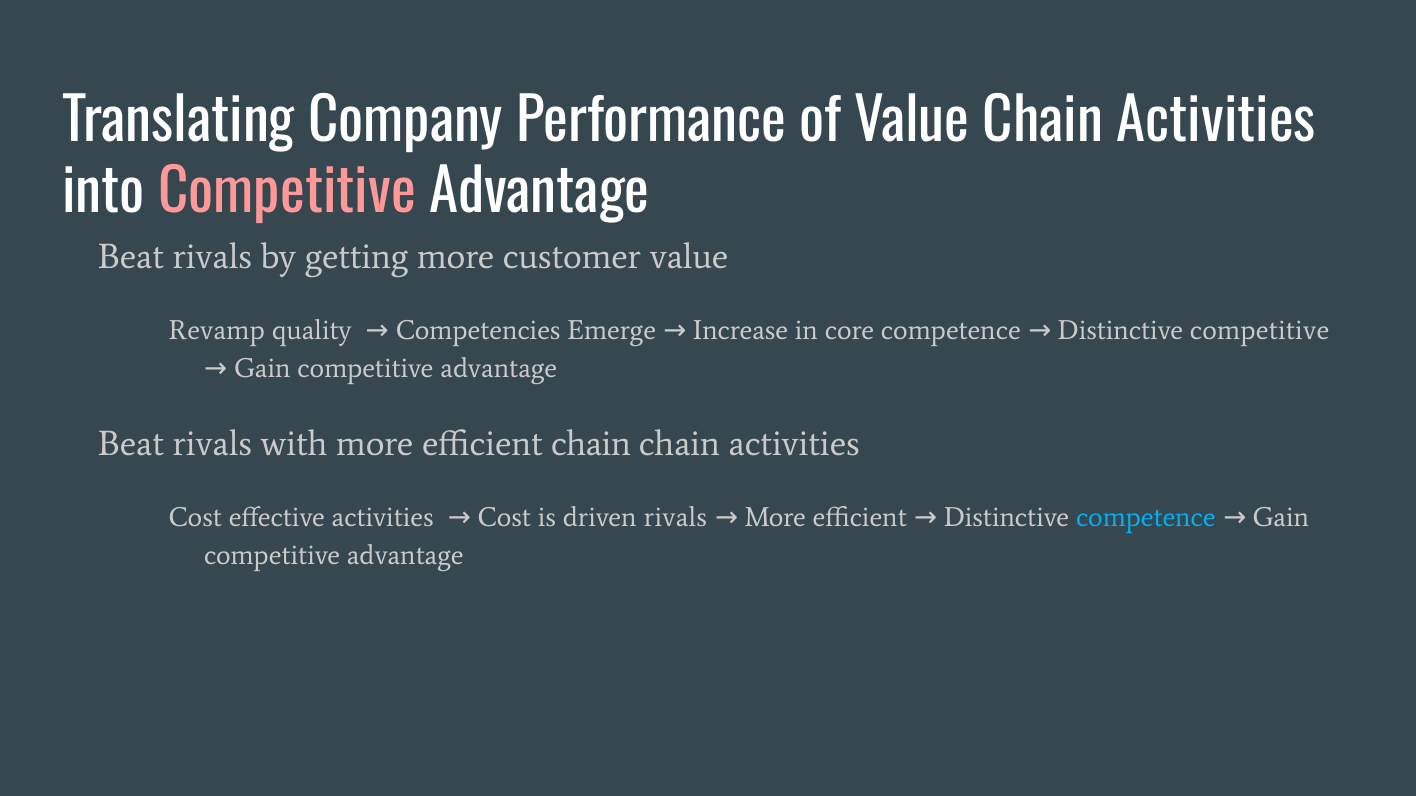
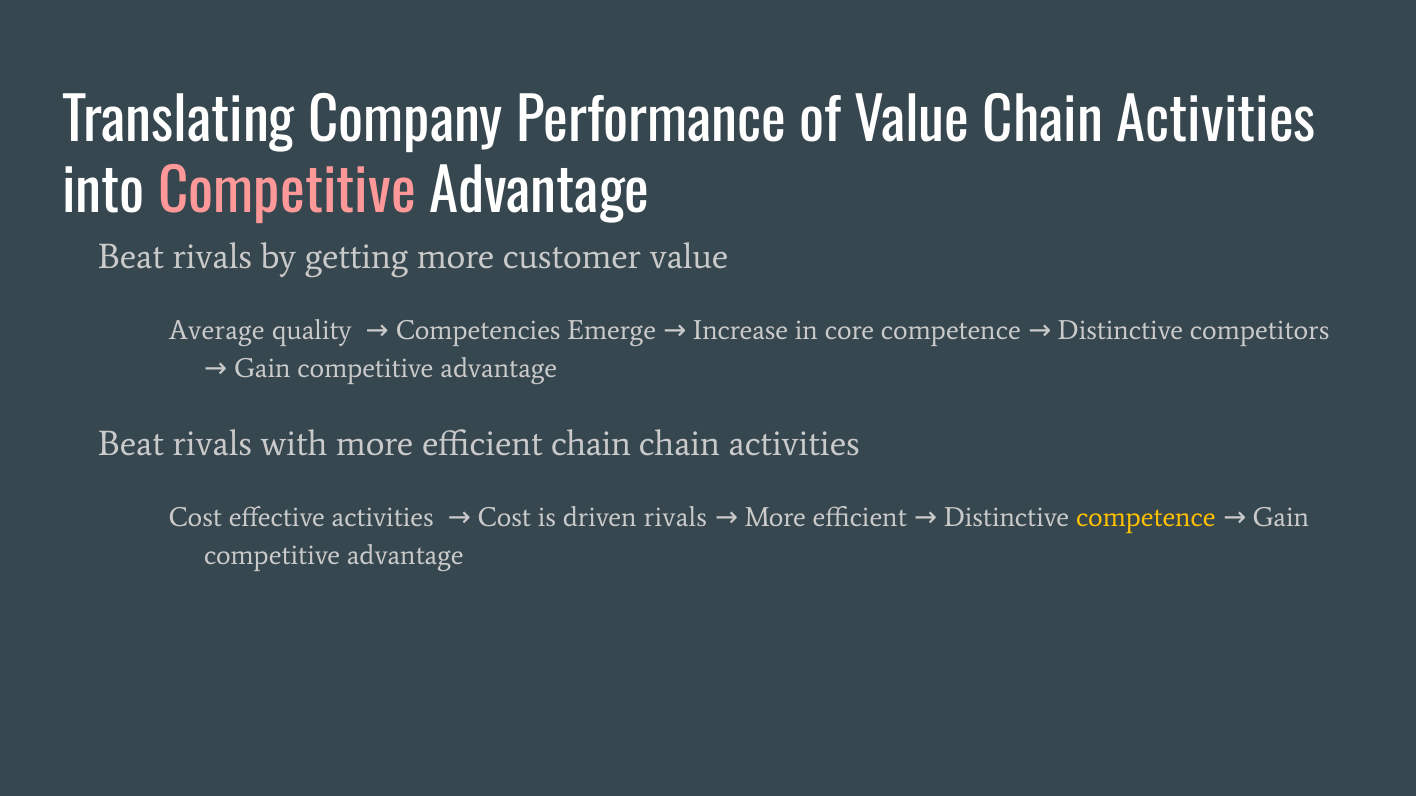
Revamp: Revamp -> Average (217, 330)
Distinctive competitive: competitive -> competitors (1260, 330)
competence colour: light blue -> yellow (1146, 518)
